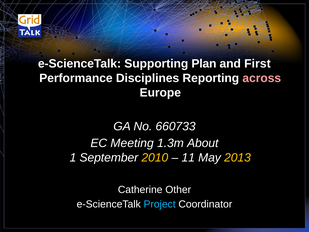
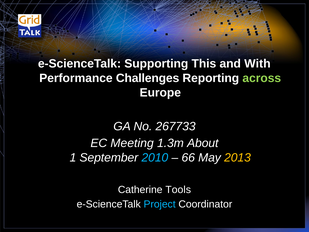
Plan: Plan -> This (204, 64)
First: First -> With (257, 64)
Disciplines: Disciplines -> Challenges (148, 78)
across colour: pink -> light green (262, 78)
660733: 660733 -> 267733 (176, 126)
2010 colour: yellow -> light blue (155, 157)
11: 11 -> 66 (188, 157)
Other: Other -> Tools (178, 190)
